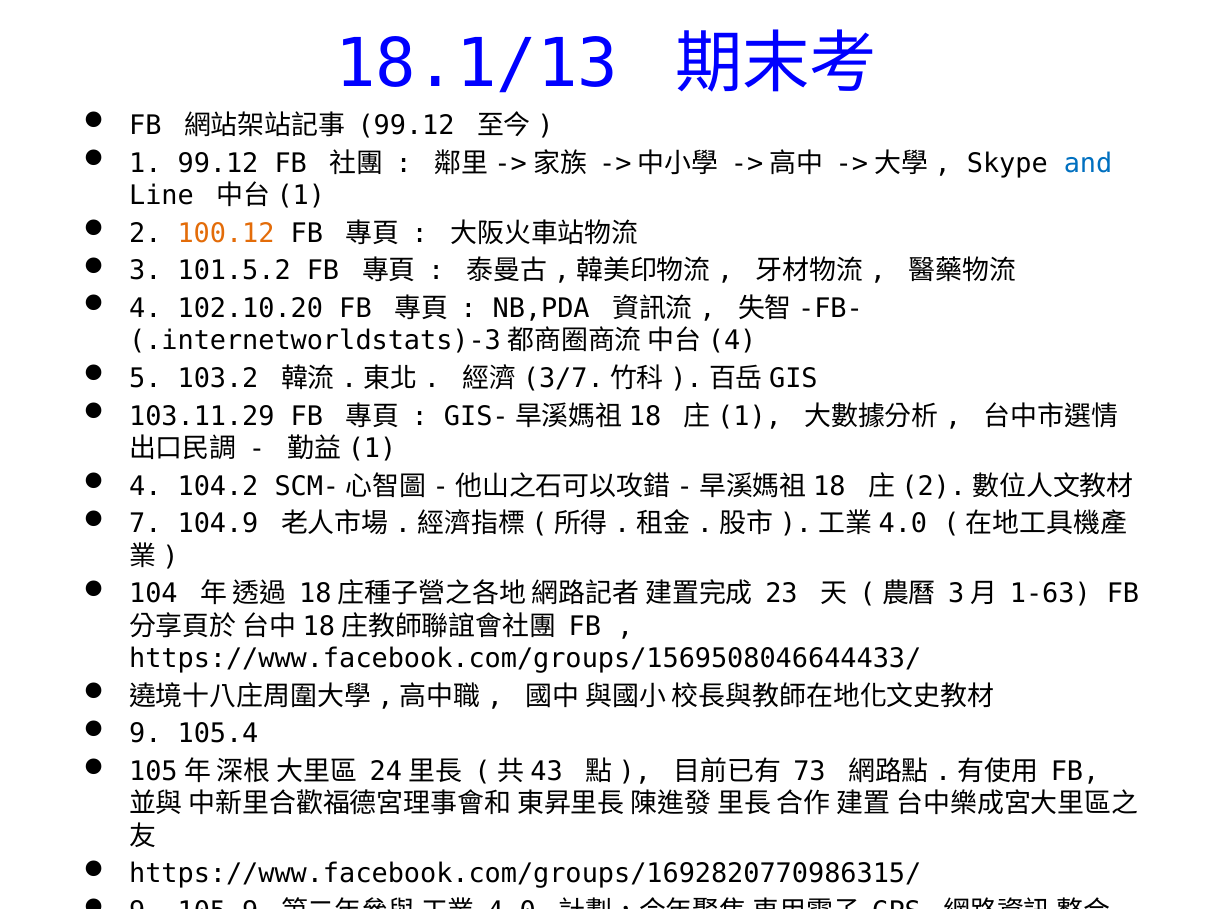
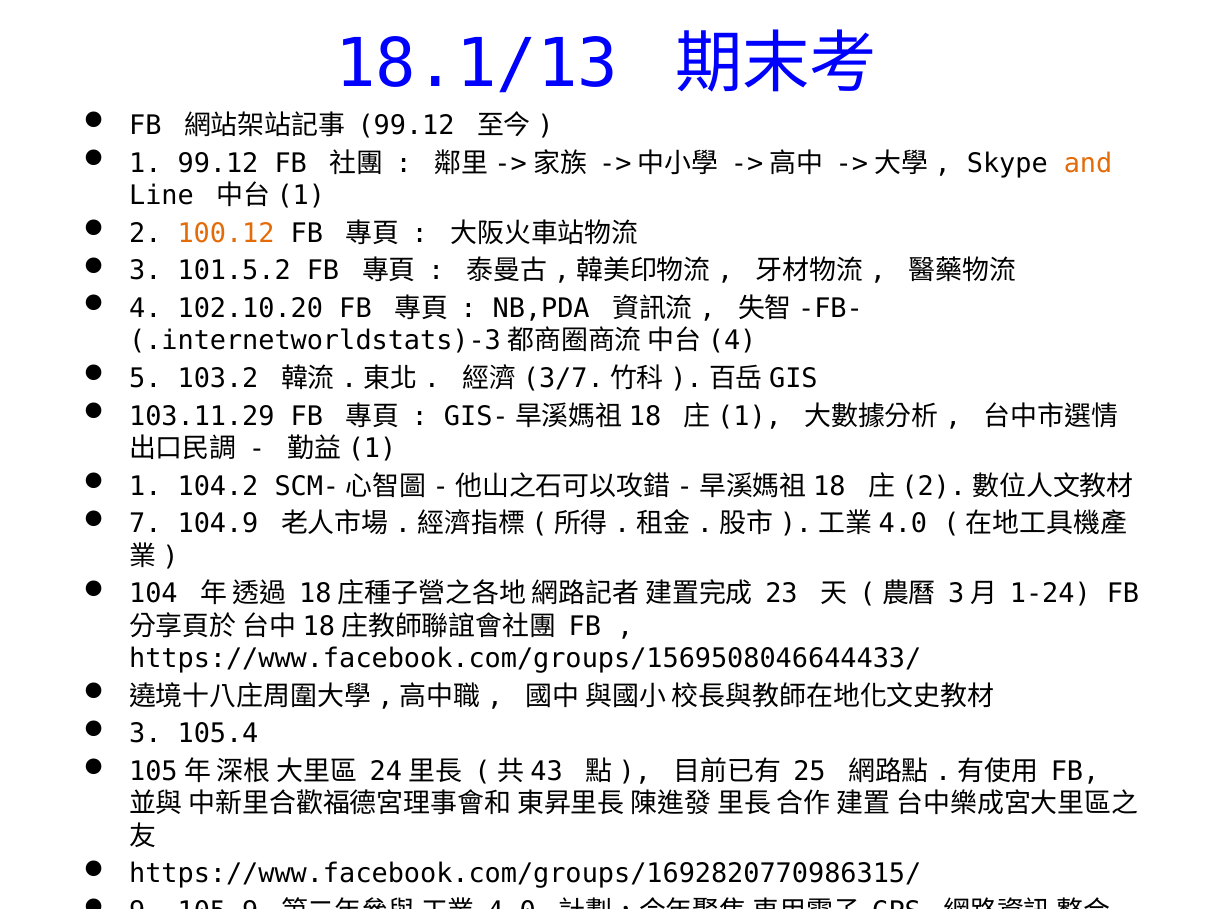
and colour: blue -> orange (1088, 163)
4: 4 -> 1 (145, 486)
1-63: 1-63 -> 1-24 (1050, 594)
9: 9 -> 3 (145, 734)
73: 73 -> 25 (809, 772)
